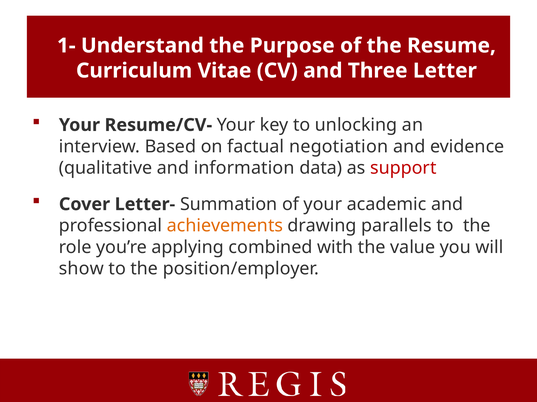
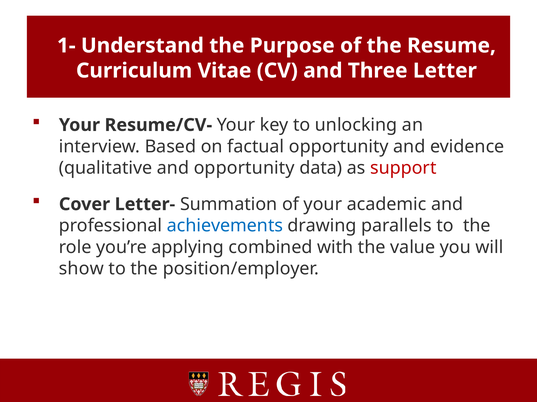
factual negotiation: negotiation -> opportunity (339, 147)
and information: information -> opportunity (244, 168)
achievements colour: orange -> blue (225, 226)
